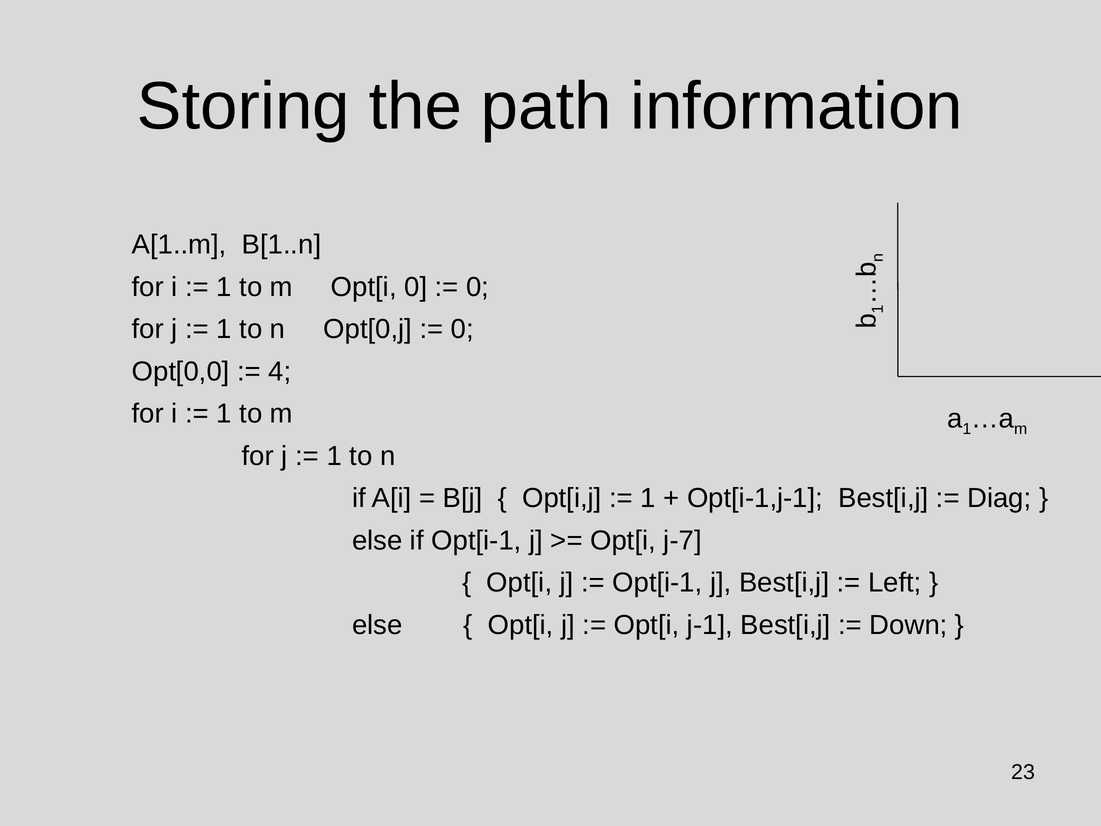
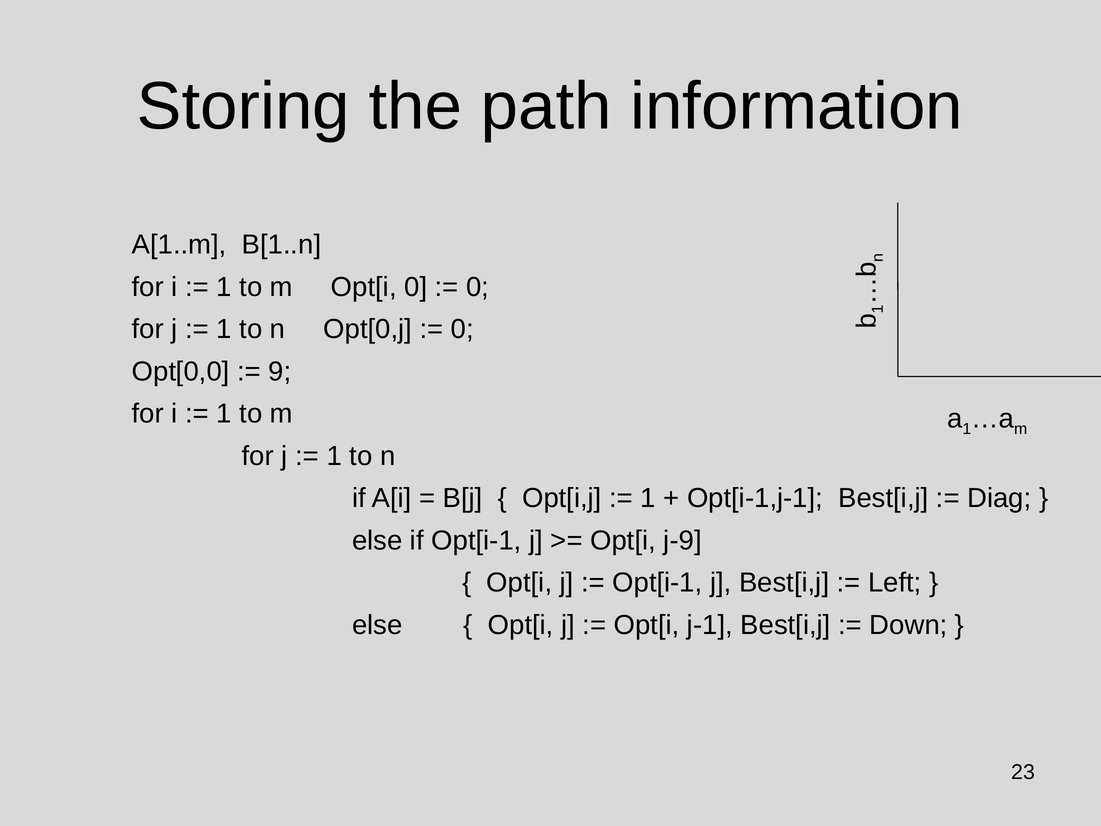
4: 4 -> 9 (280, 371)
j-7: j-7 -> j-9 (683, 540)
